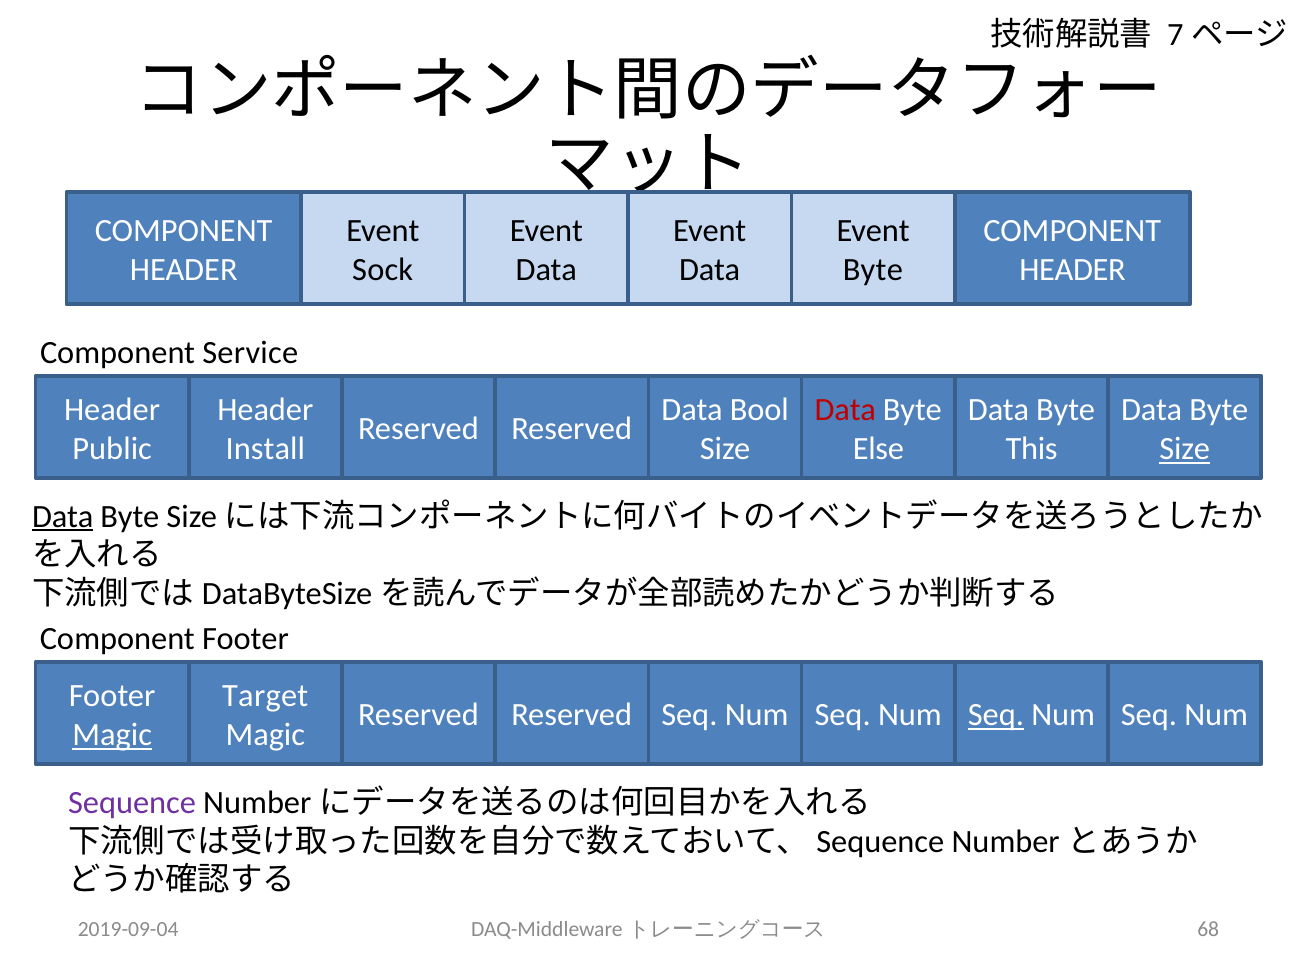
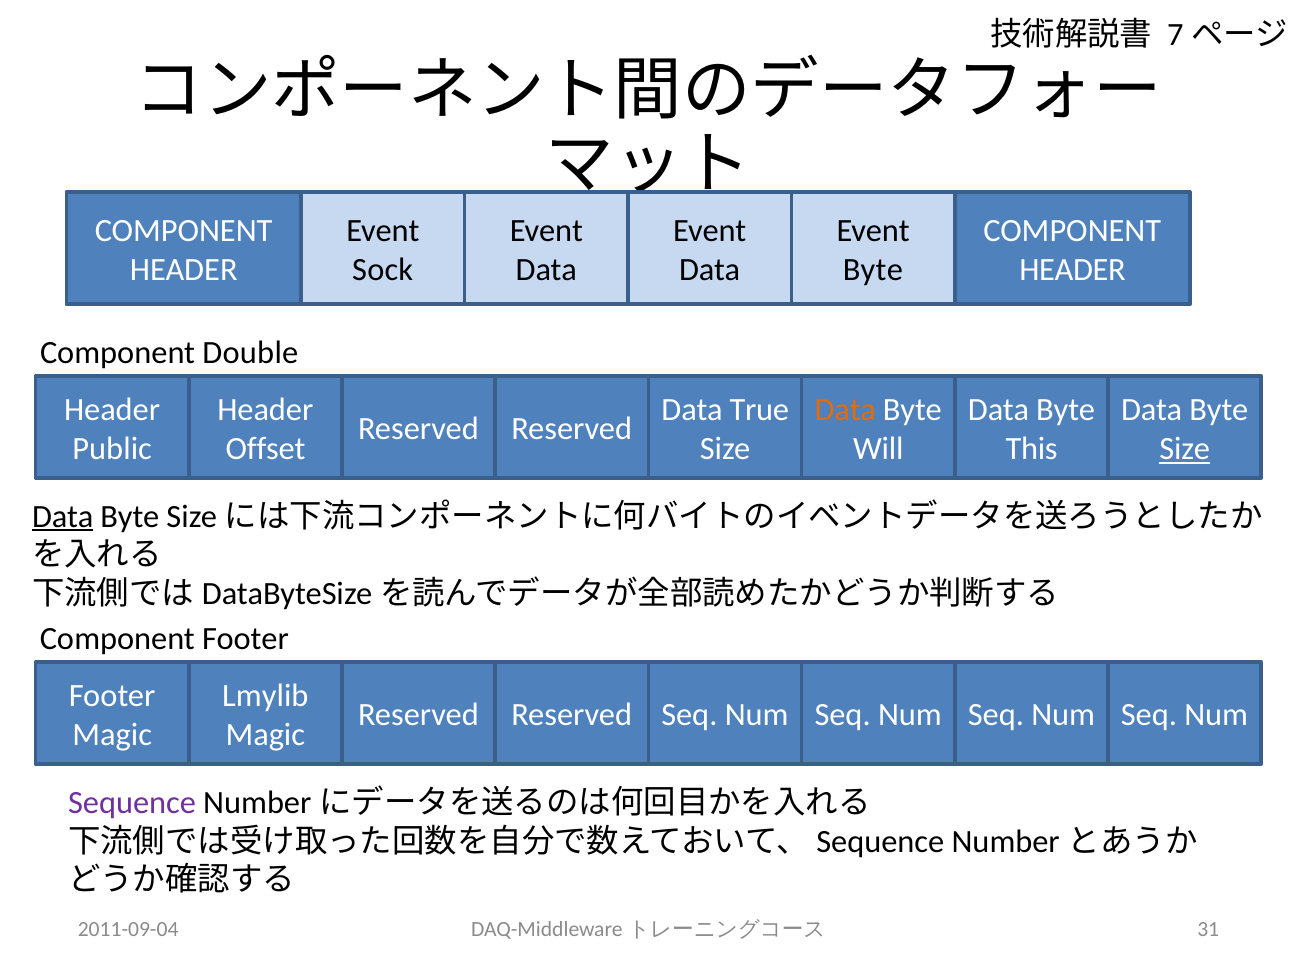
Service: Service -> Double (250, 353)
Bool: Bool -> True (759, 410)
Data colour: red -> orange (845, 410)
Install: Install -> Offset (265, 449)
Else: Else -> Will (878, 449)
Target: Target -> Lmylib (265, 696)
Seq underline: present -> none (996, 715)
Magic underline: present -> none (112, 735)
2019-09-04: 2019-09-04 -> 2011-09-04 (128, 929)
68: 68 -> 31 (1208, 929)
